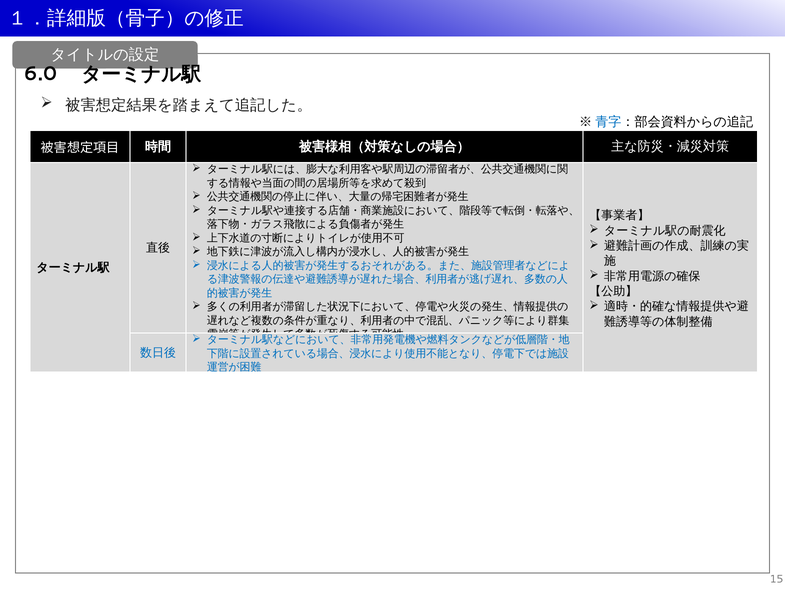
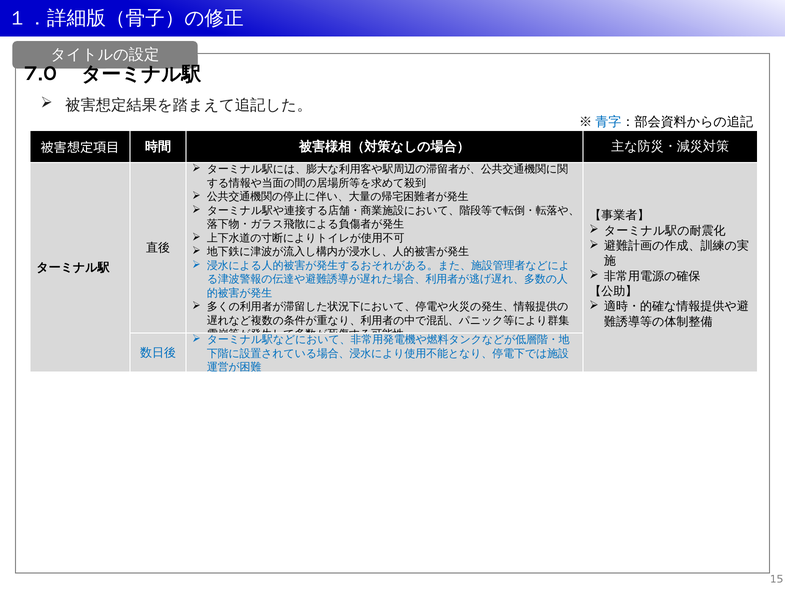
6.0: 6.0 -> 7.0 (40, 74)
